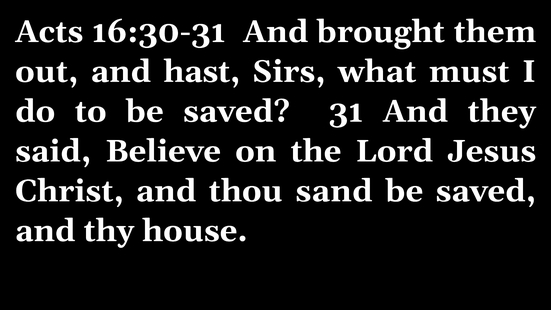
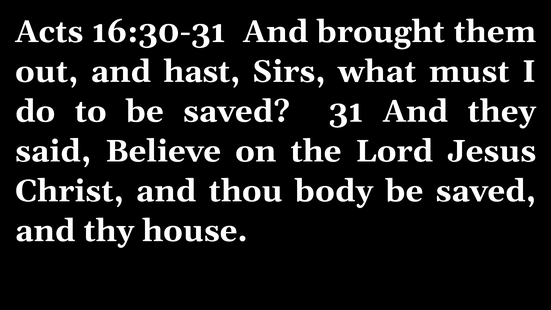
sand: sand -> body (334, 191)
